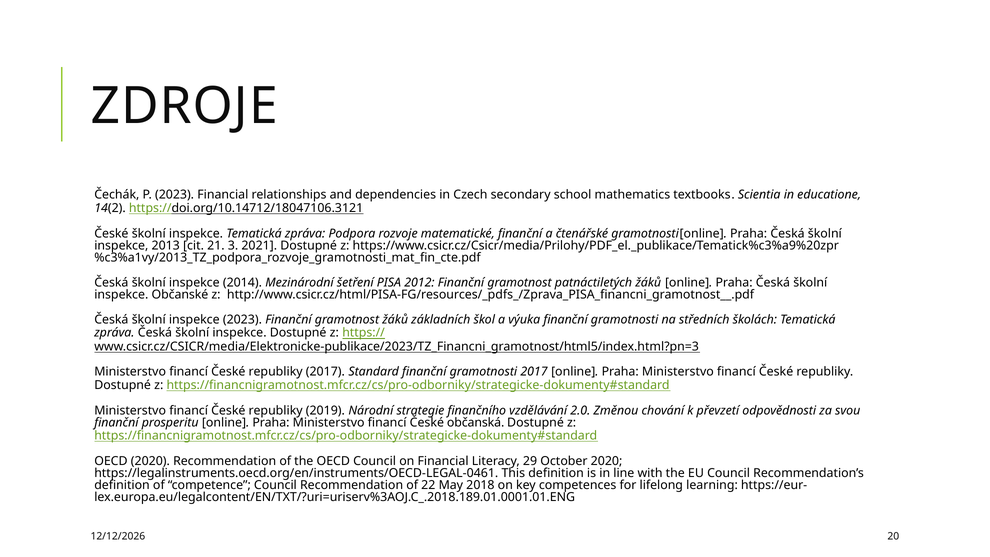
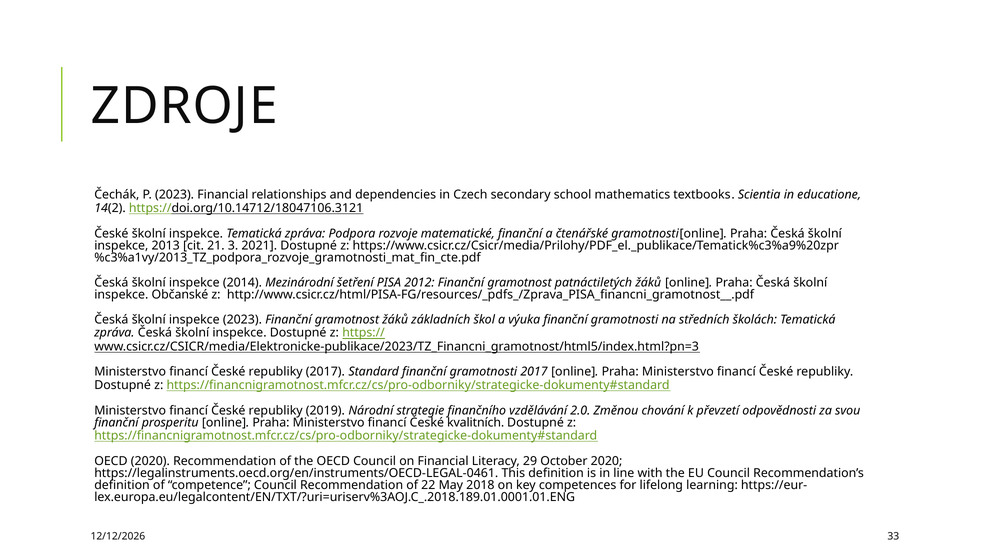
občanská: občanská -> kvalitních (476, 422)
20: 20 -> 33 (893, 536)
